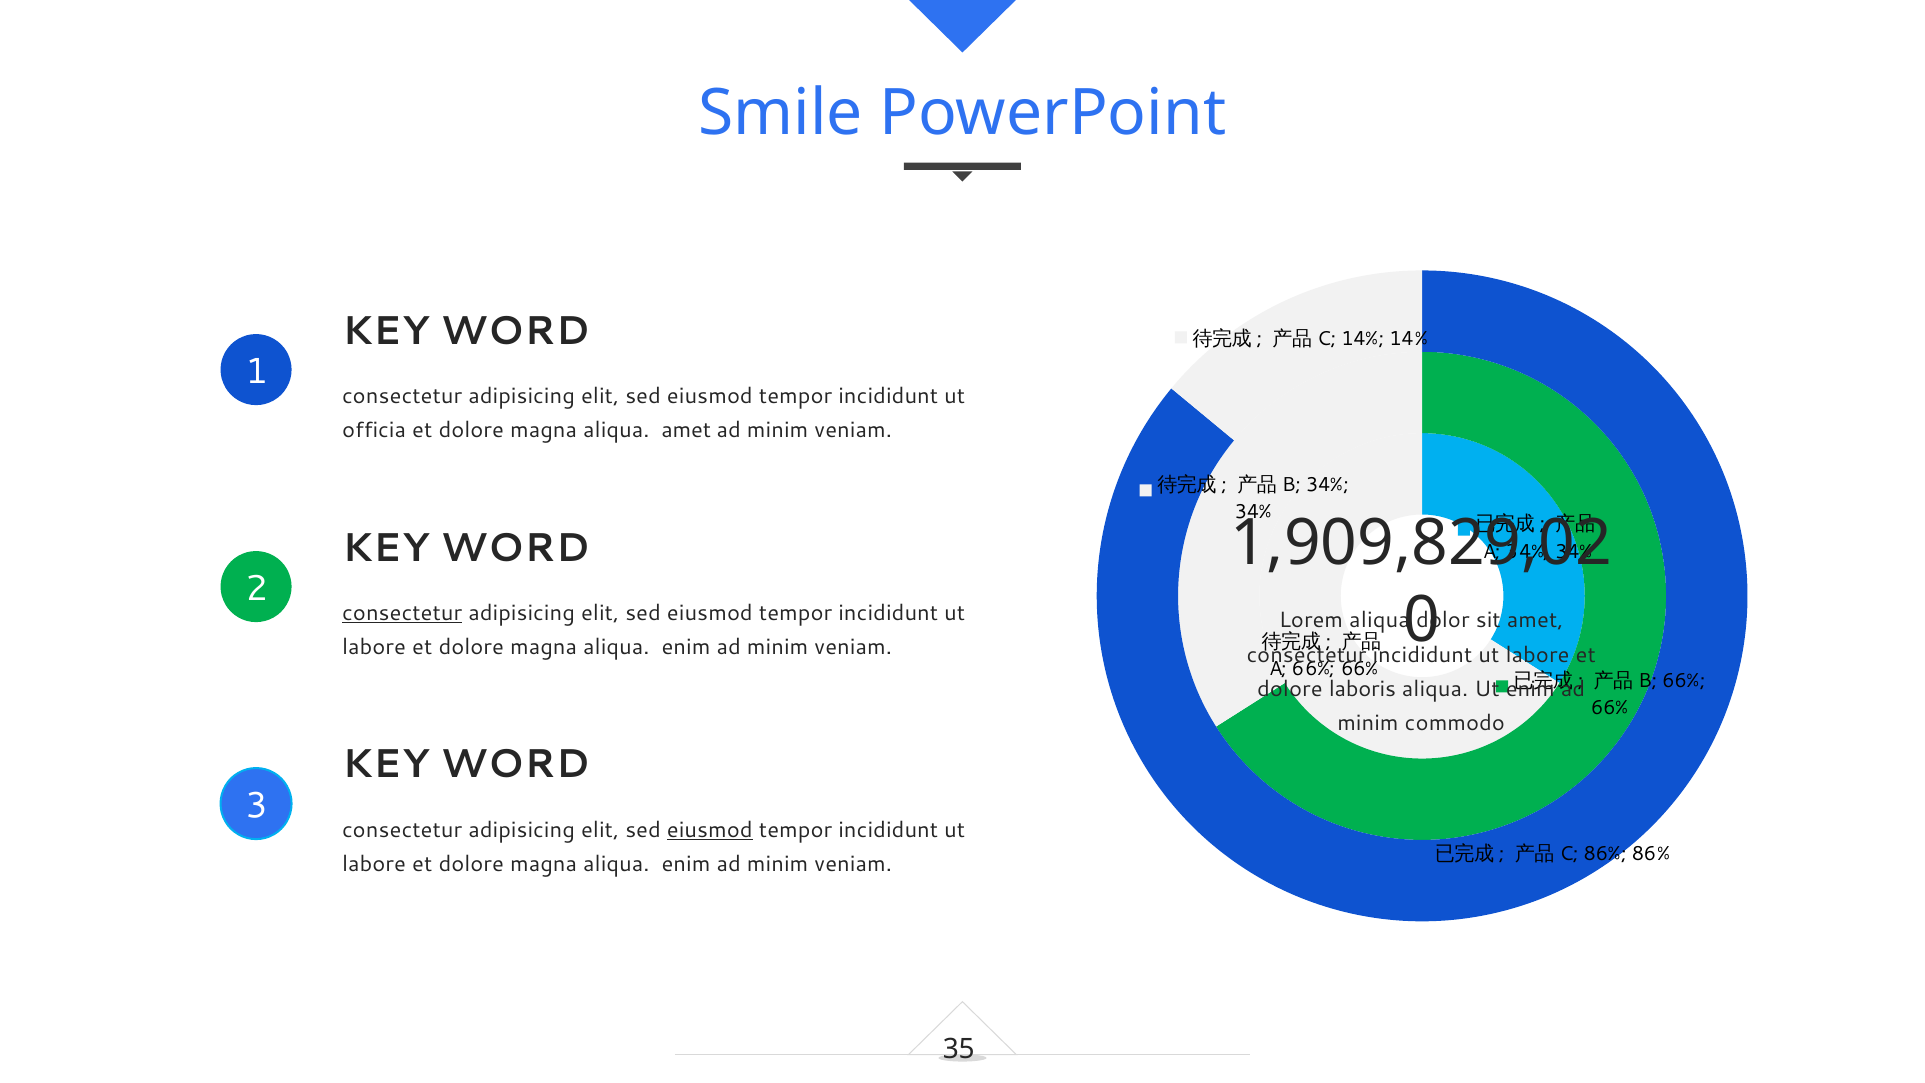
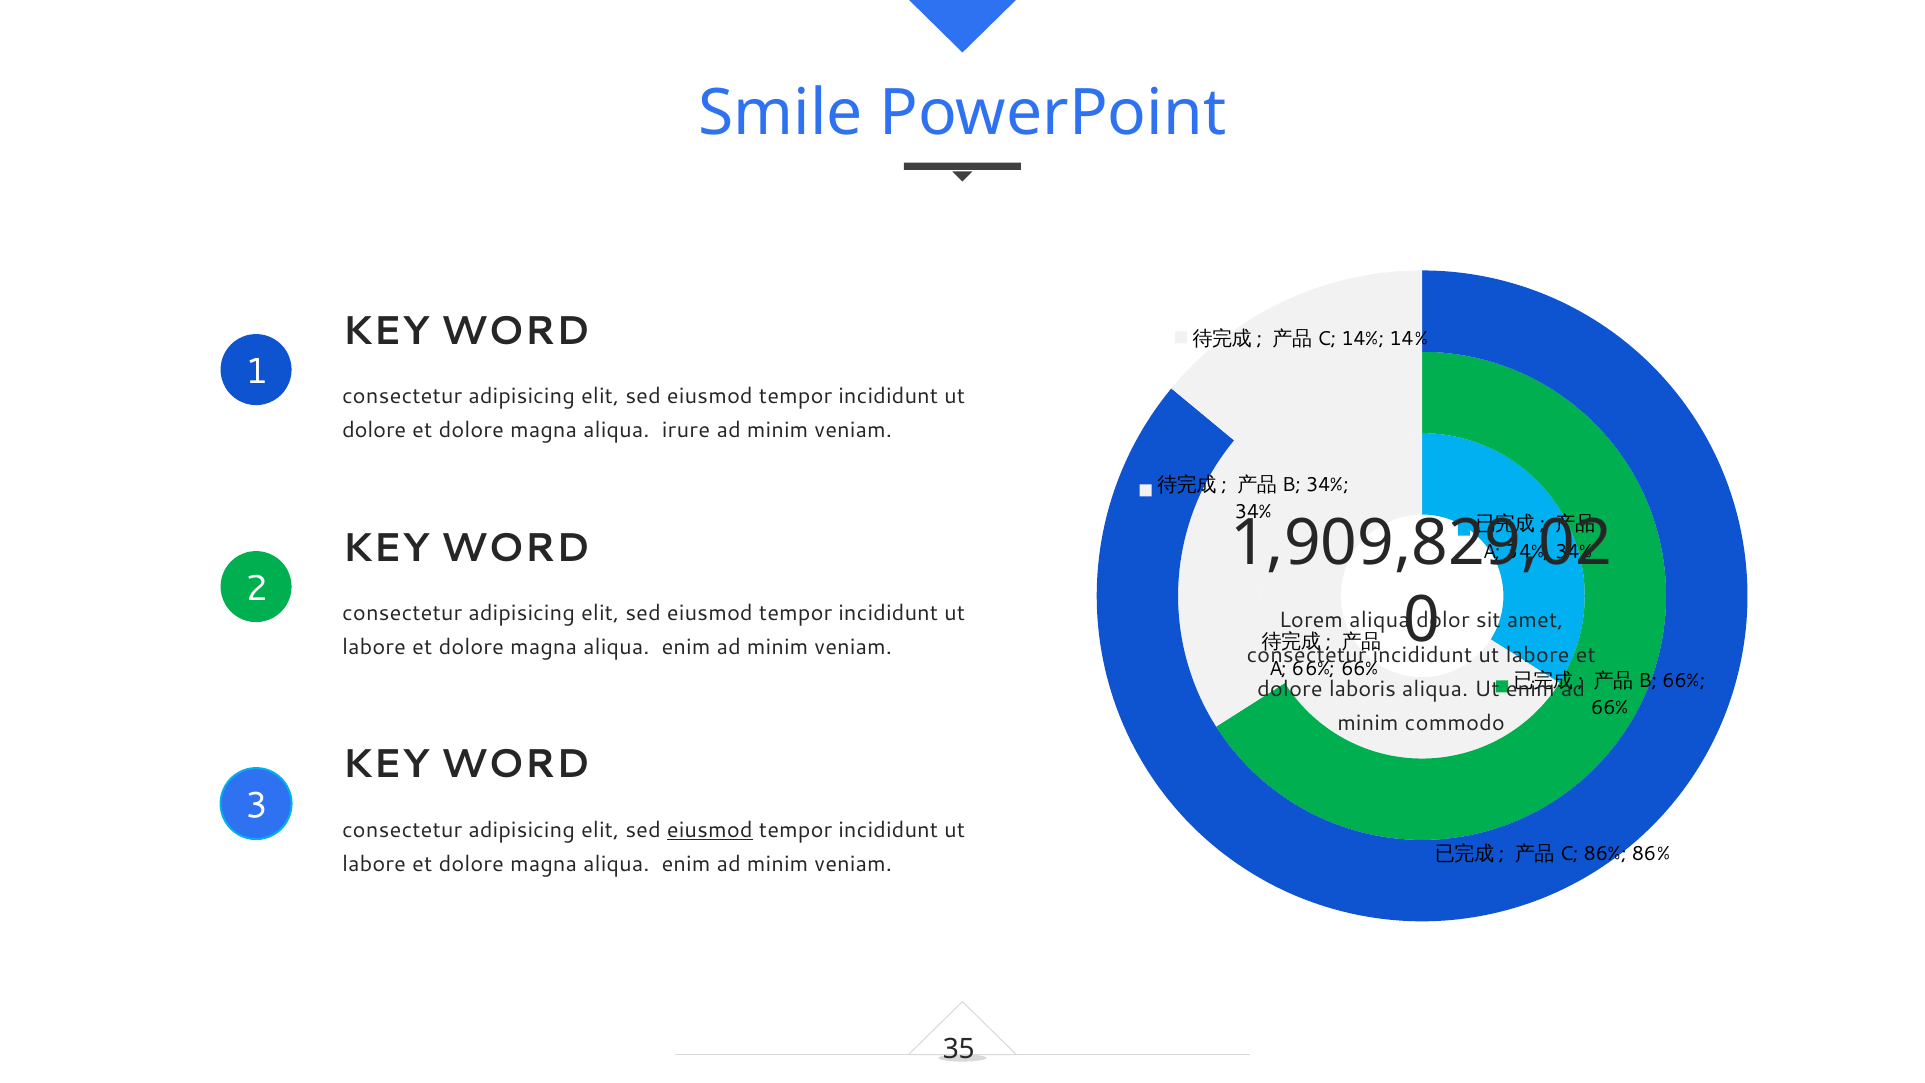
officia: officia -> dolore (374, 431)
aliqua amet: amet -> irure (686, 431)
consectetur underline: present -> none (402, 613)
